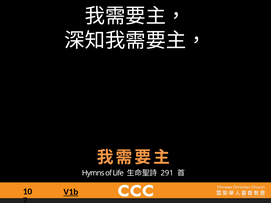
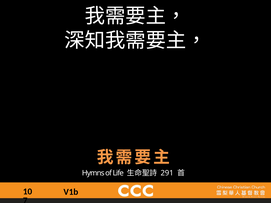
V1b underline: present -> none (71, 192)
